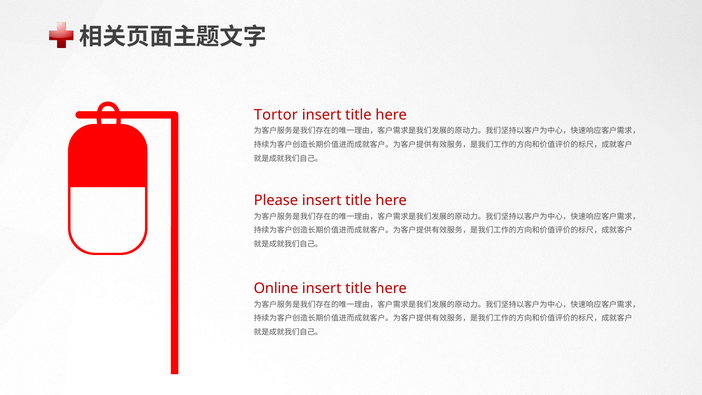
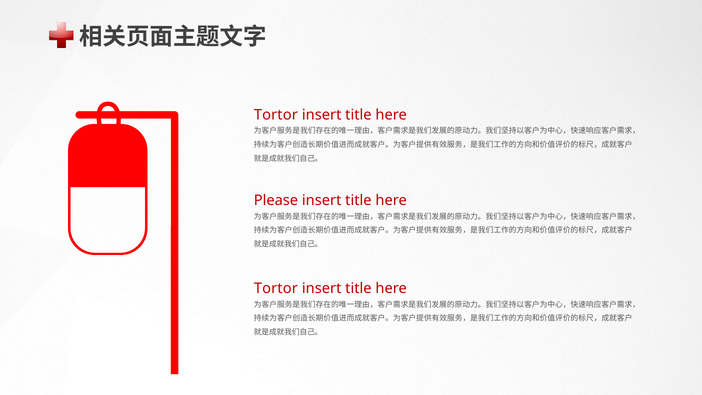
Online: Online -> Tortor (276, 288)
